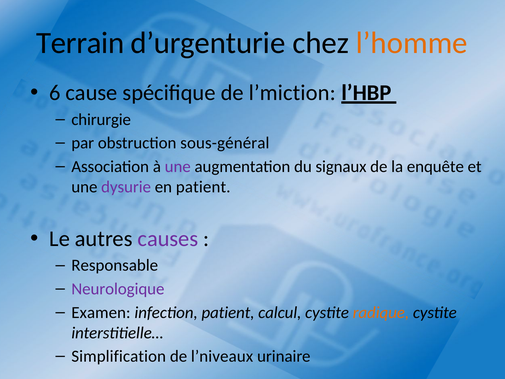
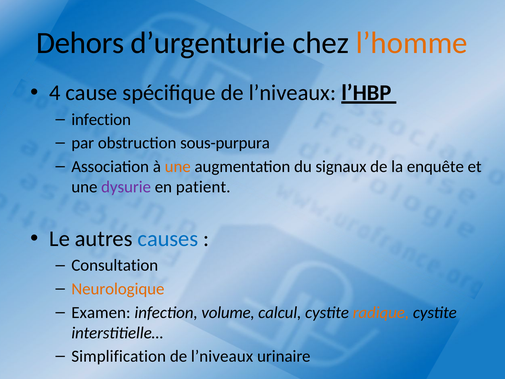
Terrain: Terrain -> Dehors (80, 43)
6: 6 -> 4 (55, 93)
spécifique de l’miction: l’miction -> l’niveaux (292, 93)
chirurgie: chirurgie -> infection (101, 119)
sous-général: sous-général -> sous-purpura (225, 143)
une colour: purple -> orange (178, 167)
causes colour: purple -> blue (168, 239)
Responsable: Responsable -> Consultation (115, 265)
Neurologique colour: purple -> orange (118, 289)
infection patient: patient -> volume (228, 312)
